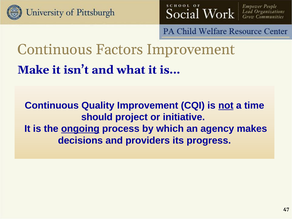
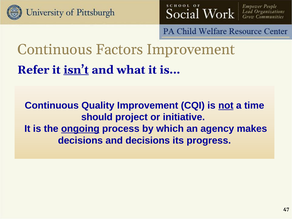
Make: Make -> Refer (33, 70)
isn’t underline: none -> present (76, 70)
and providers: providers -> decisions (148, 140)
